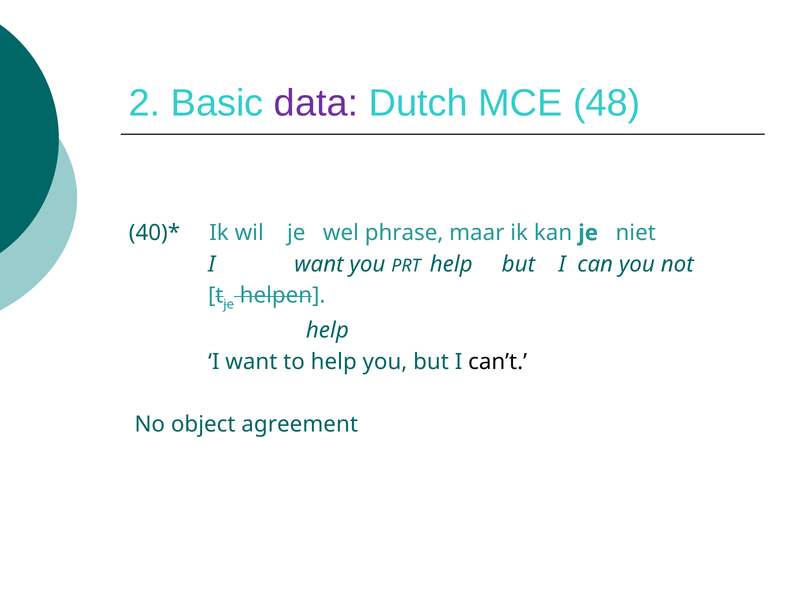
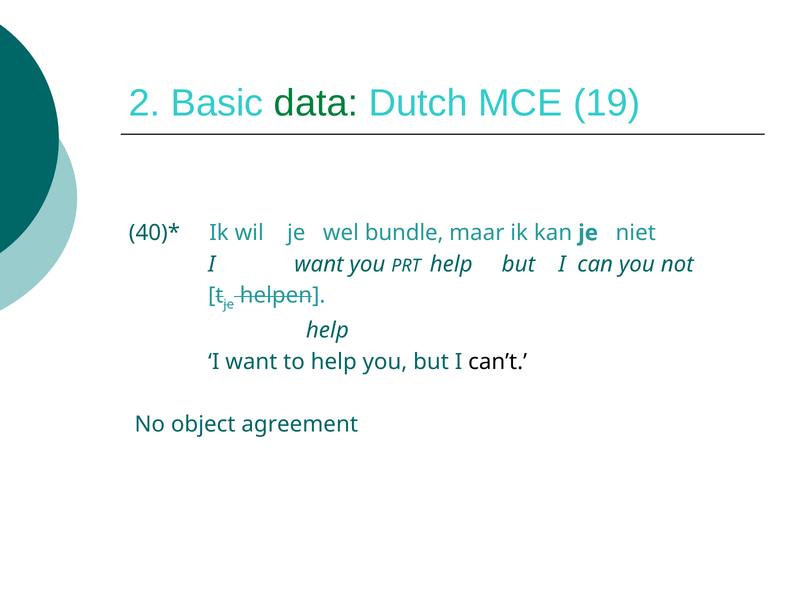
data colour: purple -> green (316, 103)
48: 48 -> 19 (607, 103)
phrase: phrase -> bundle (404, 233)
